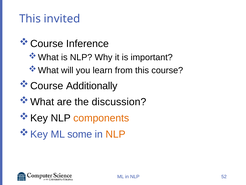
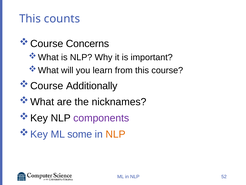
invited: invited -> counts (62, 19)
Inference: Inference -> Concerns (87, 44)
discussion: discussion -> nicknames (119, 102)
components colour: orange -> purple (101, 118)
